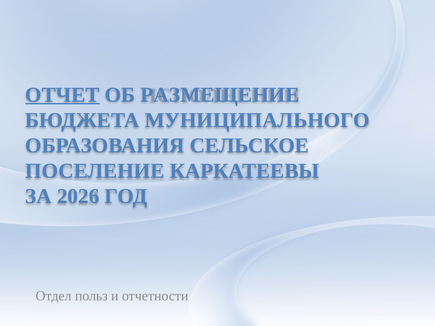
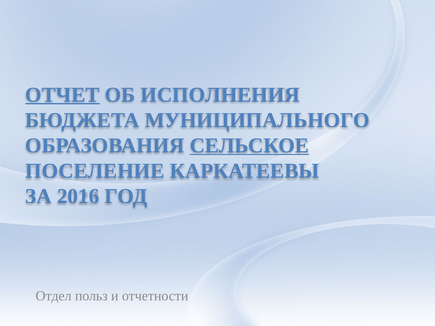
РАЗМЕЩЕНИЕ: РАЗМЕЩЕНИЕ -> ИСПОЛНЕНИЯ (220, 95)
СЕЛЬСКОЕ underline: none -> present (249, 146)
2026: 2026 -> 2016 (78, 196)
